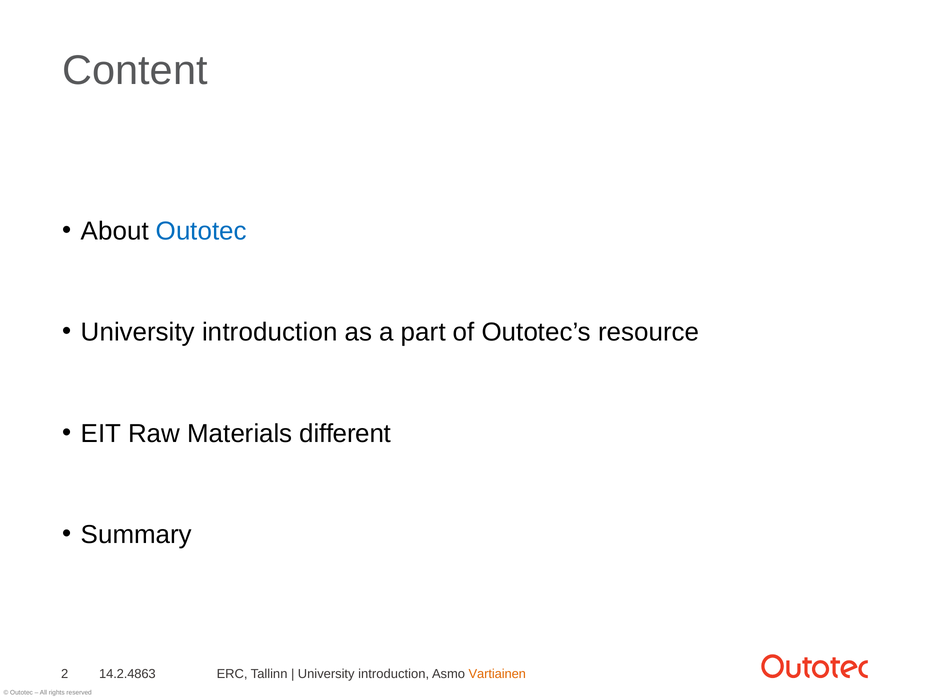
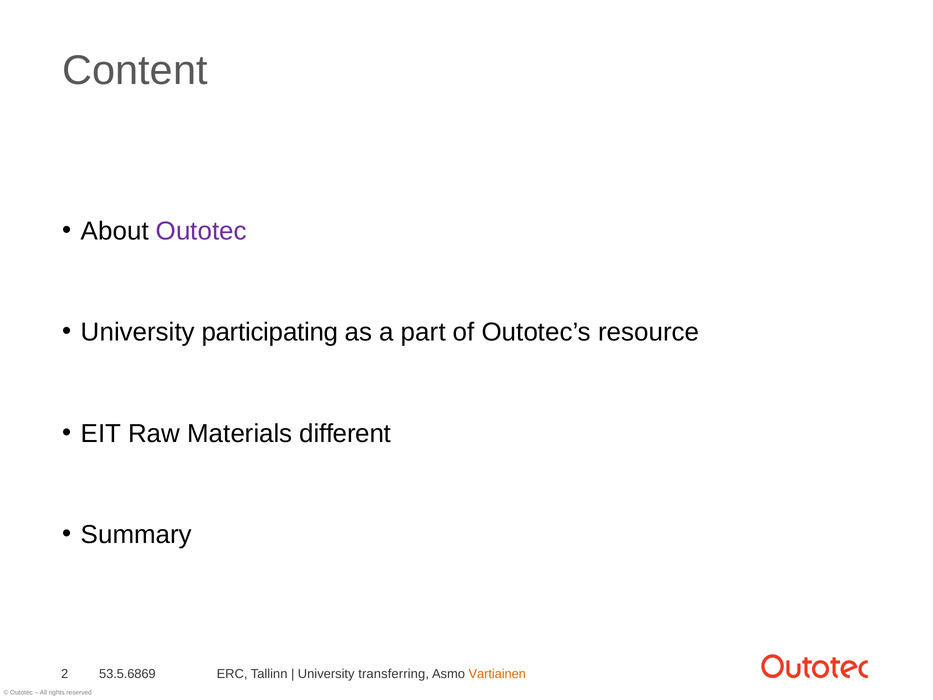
Outotec colour: blue -> purple (201, 231)
introduction: introduction -> participating (270, 332)
14.2.4863: 14.2.4863 -> 53.5.6869 (127, 674)
introduction: introduction -> transferring (394, 674)
